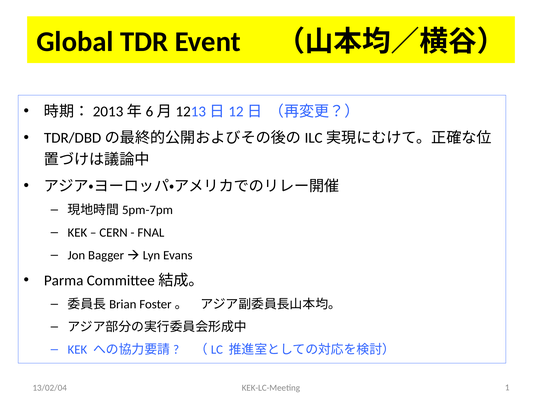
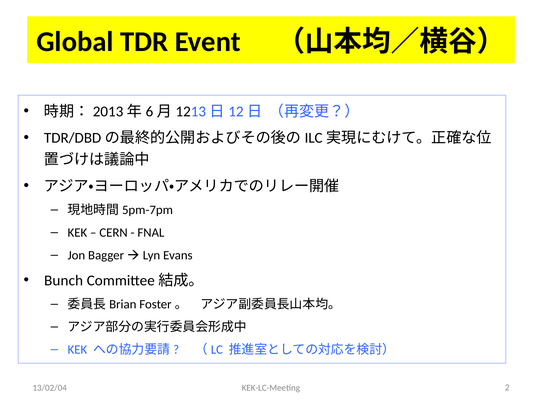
Parma: Parma -> Bunch (64, 281)
1: 1 -> 2 (507, 388)
